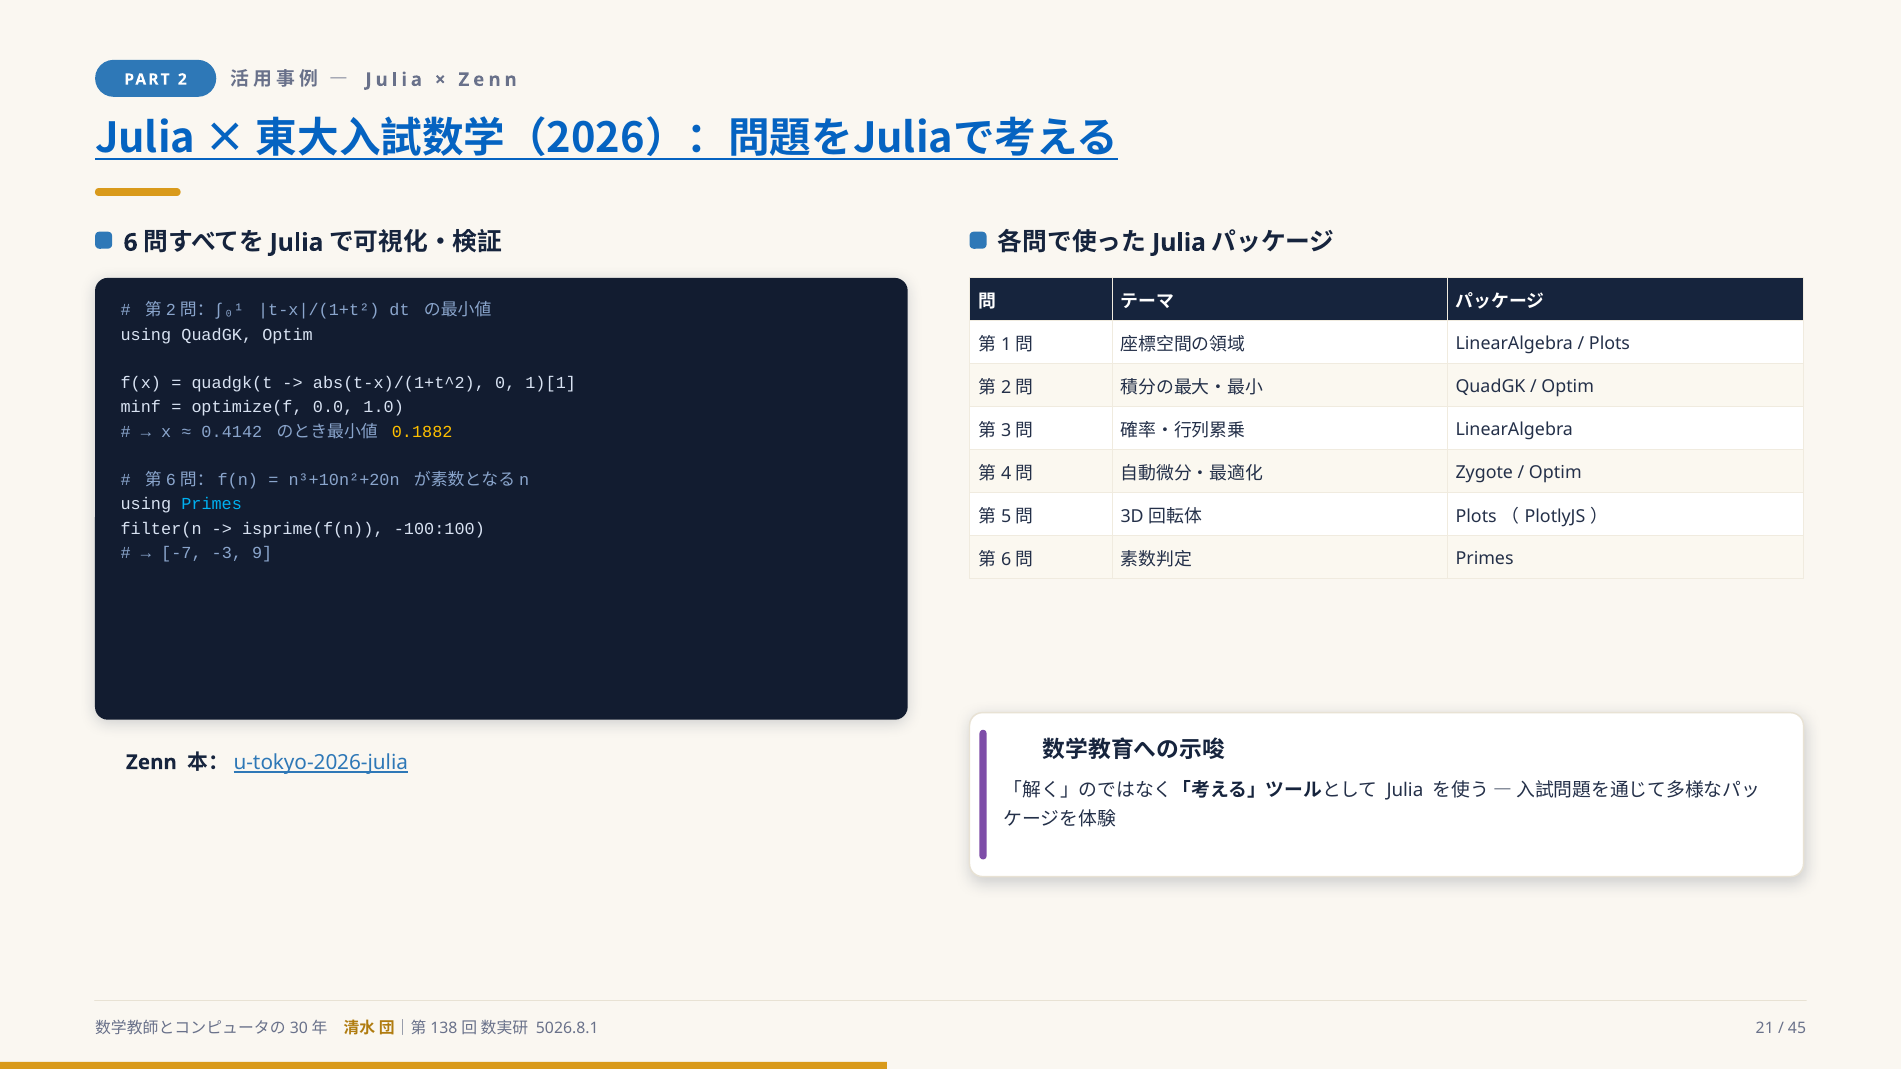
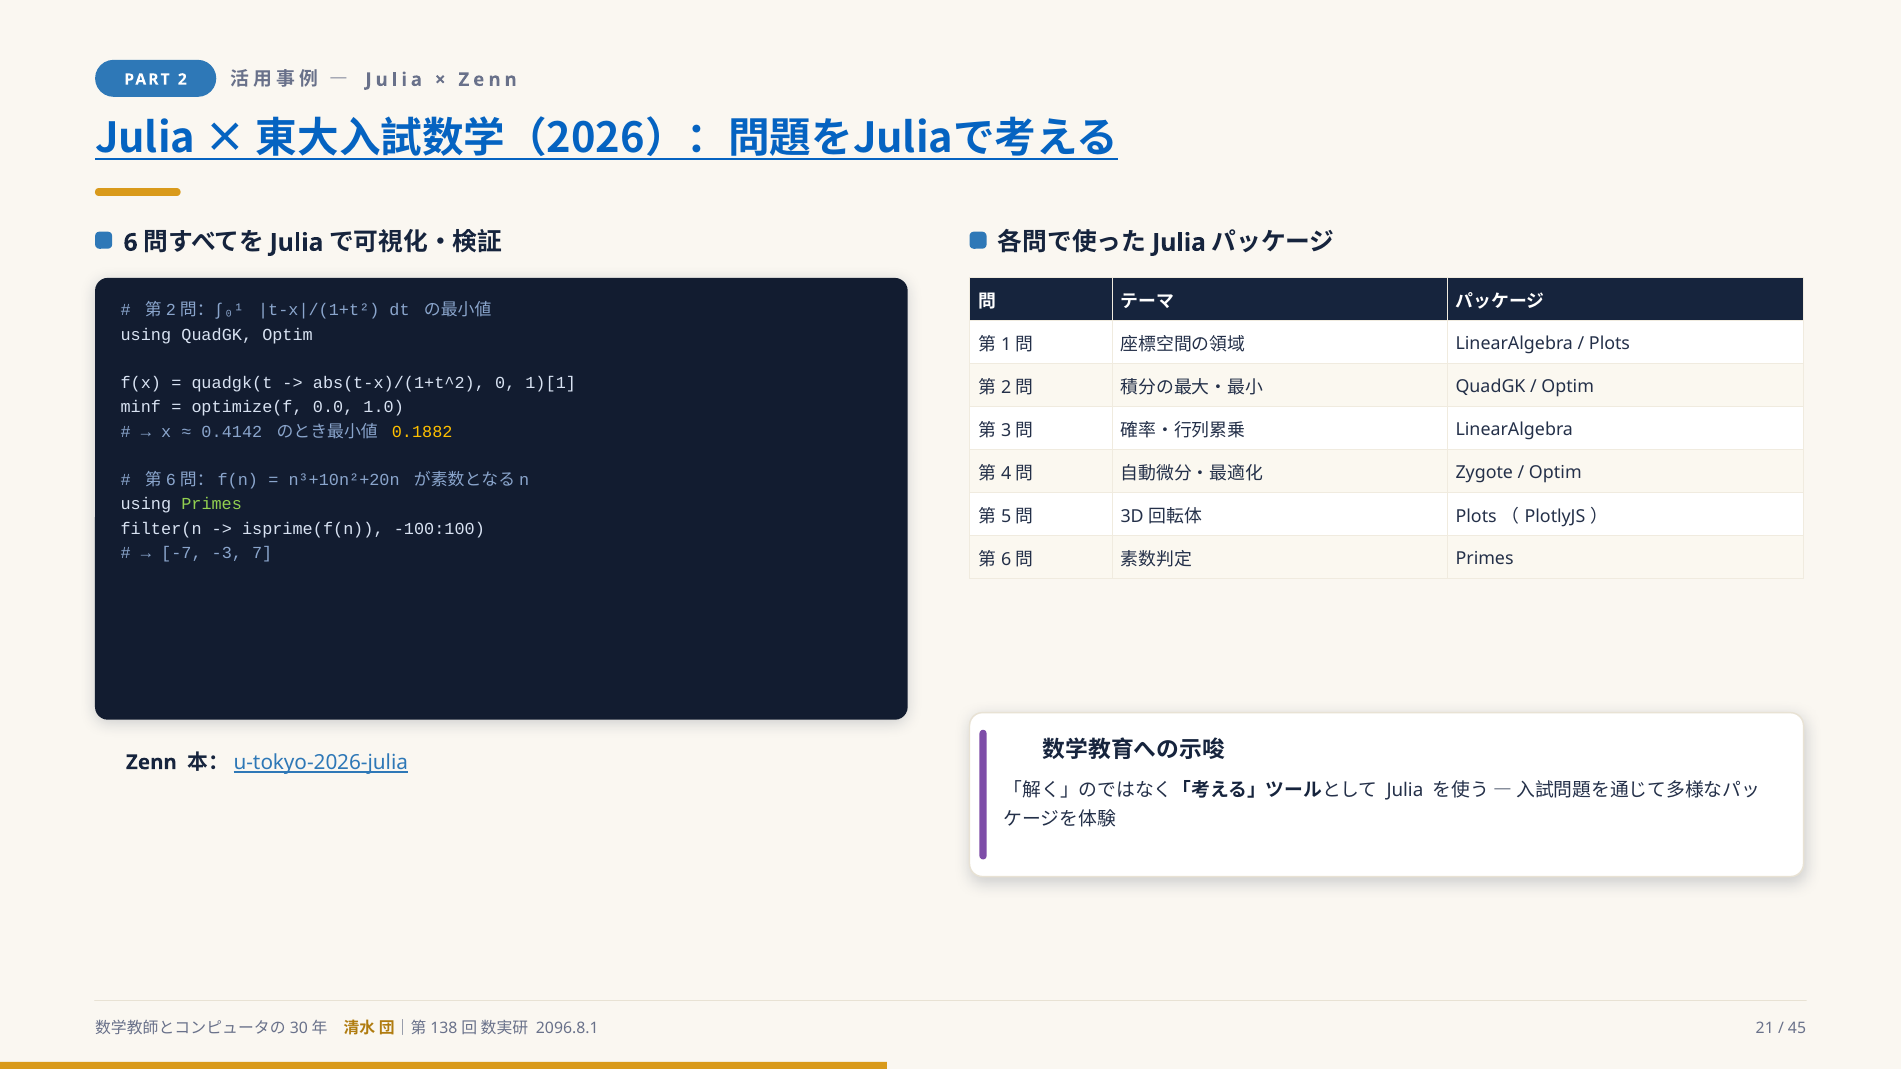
Primes colour: light blue -> light green (212, 504)
9: 9 -> 7 (262, 553)
5026.8.1: 5026.8.1 -> 2096.8.1 (567, 1029)
